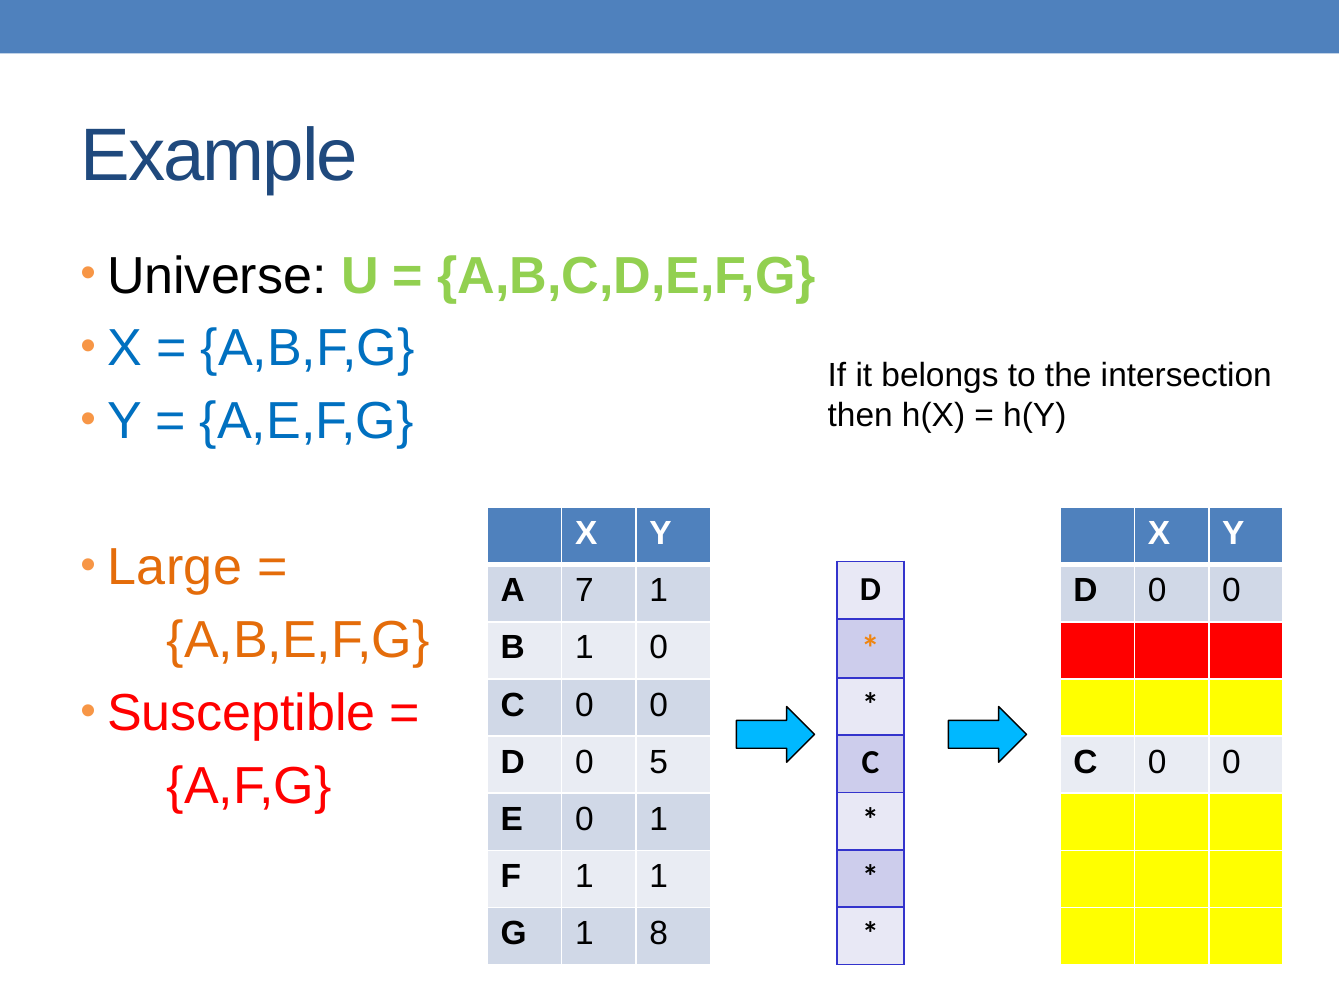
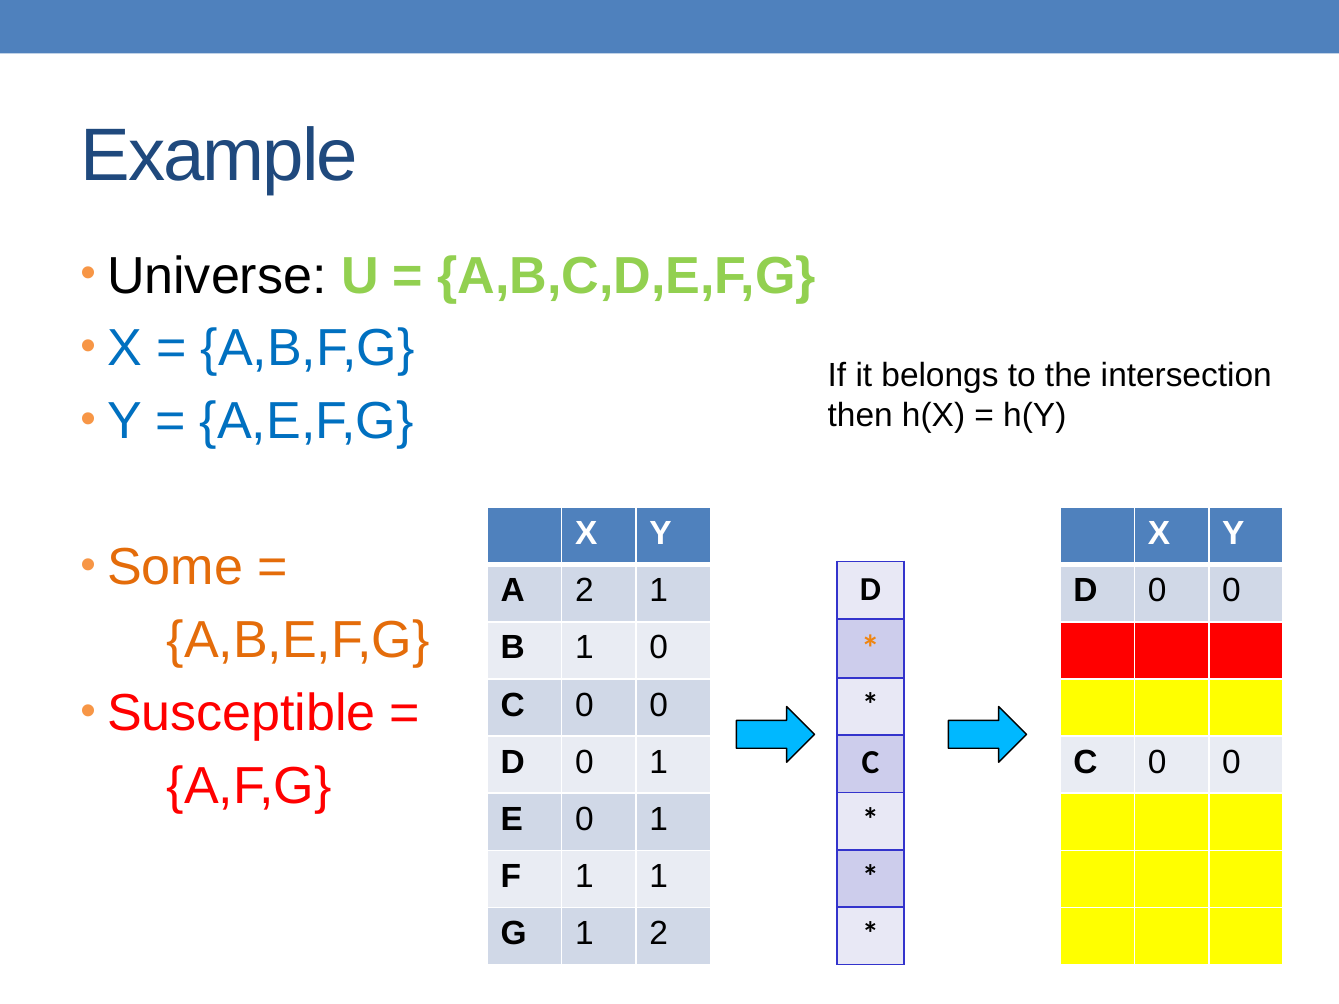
Large: Large -> Some (175, 568)
A 7: 7 -> 2 (584, 591)
D 0 5: 5 -> 1 (659, 762)
1 8: 8 -> 2 (659, 934)
